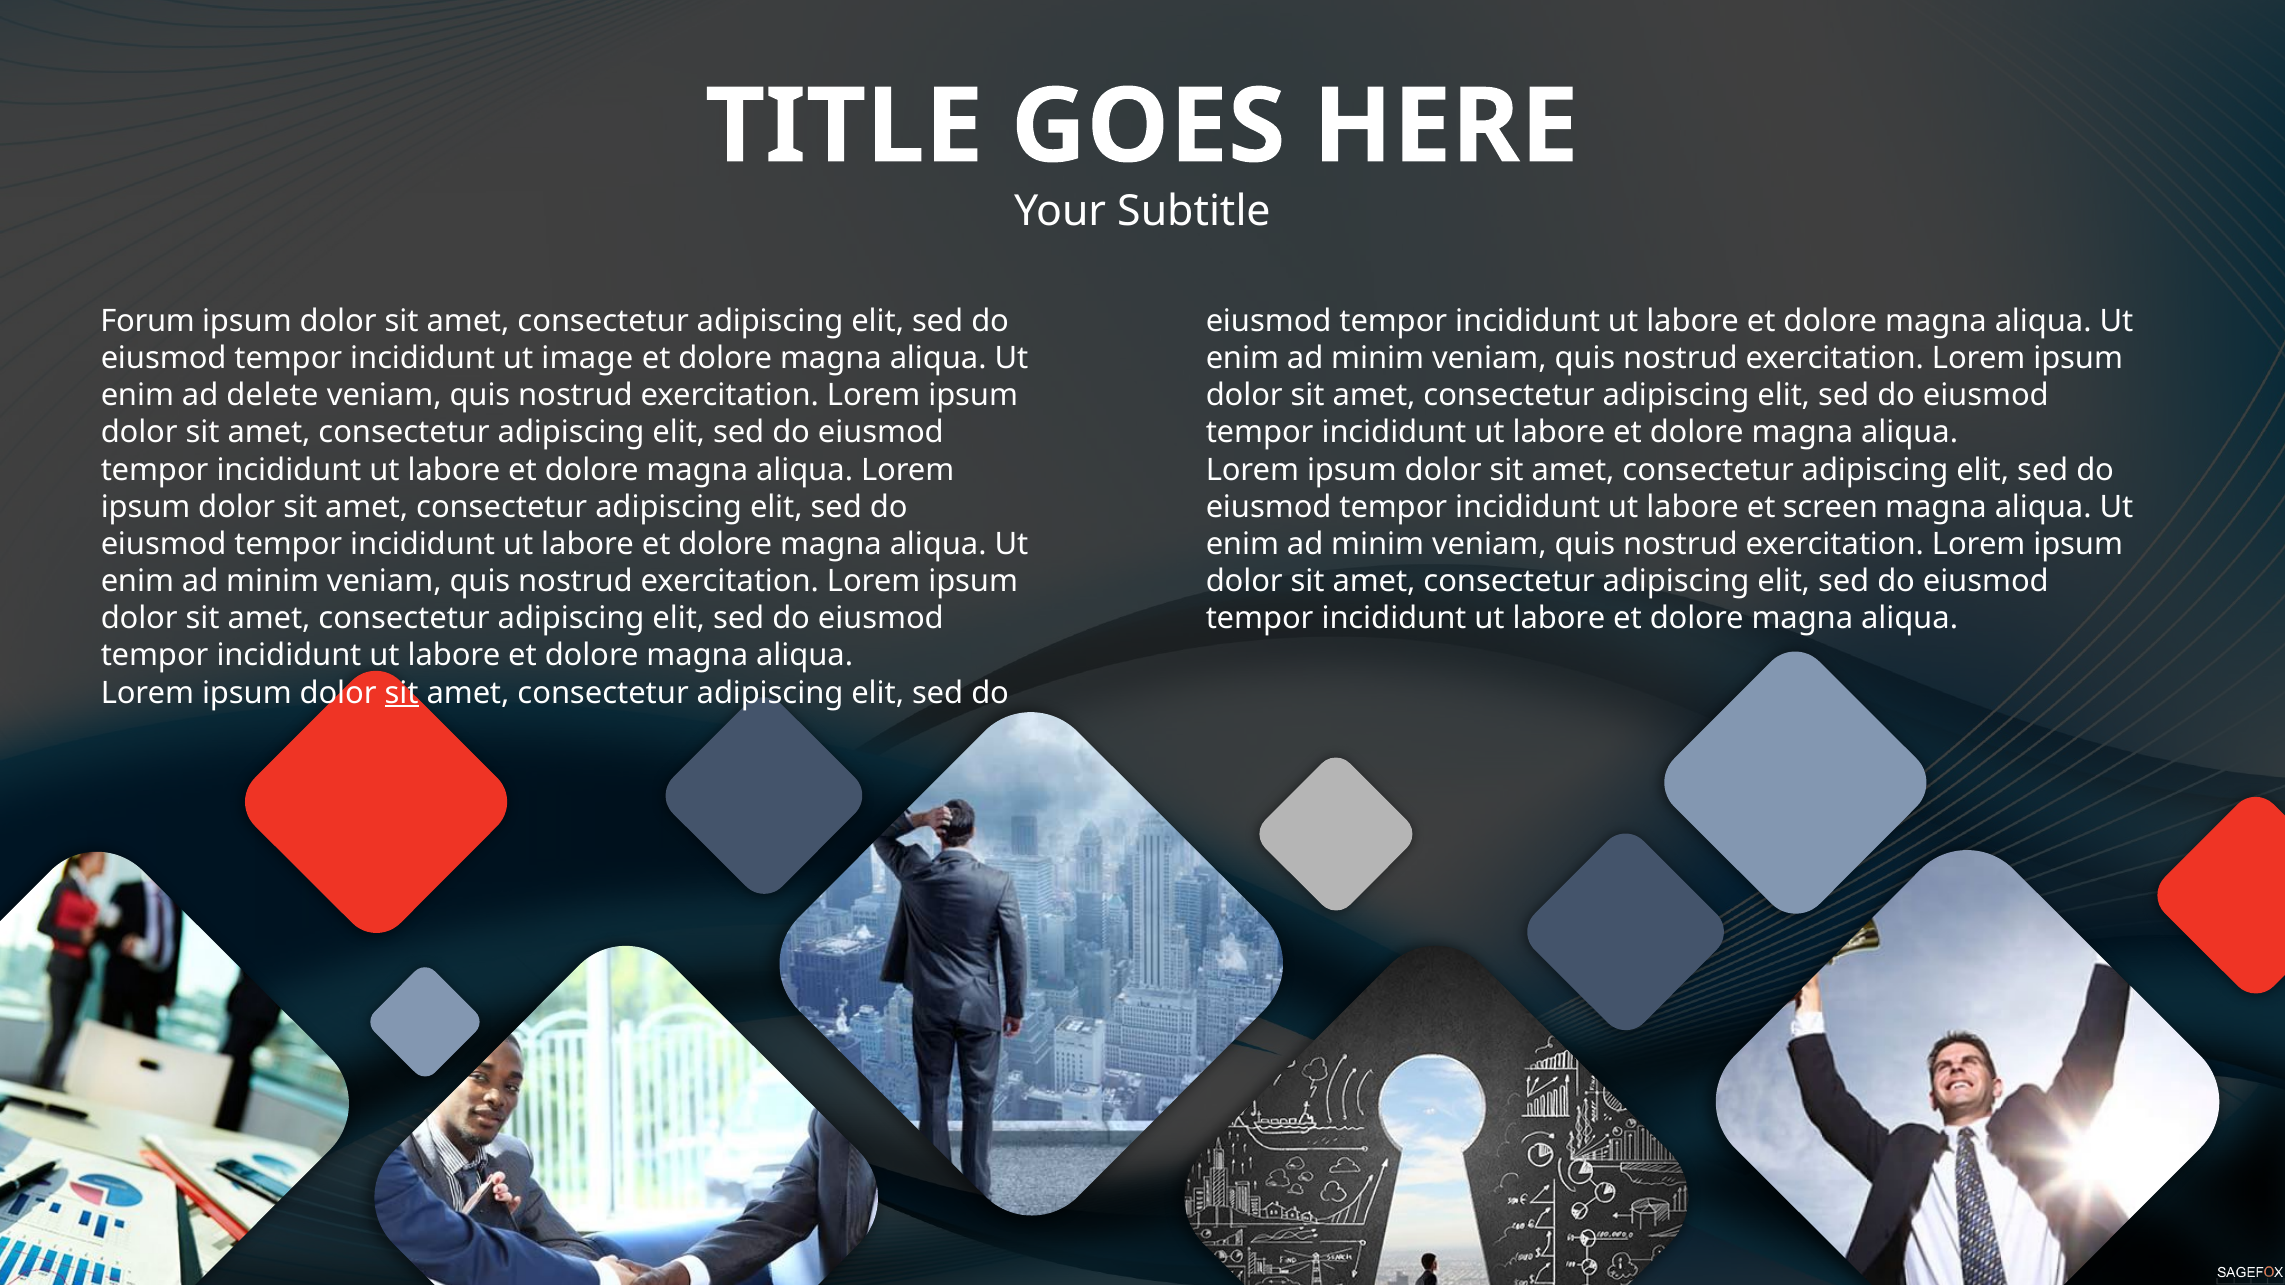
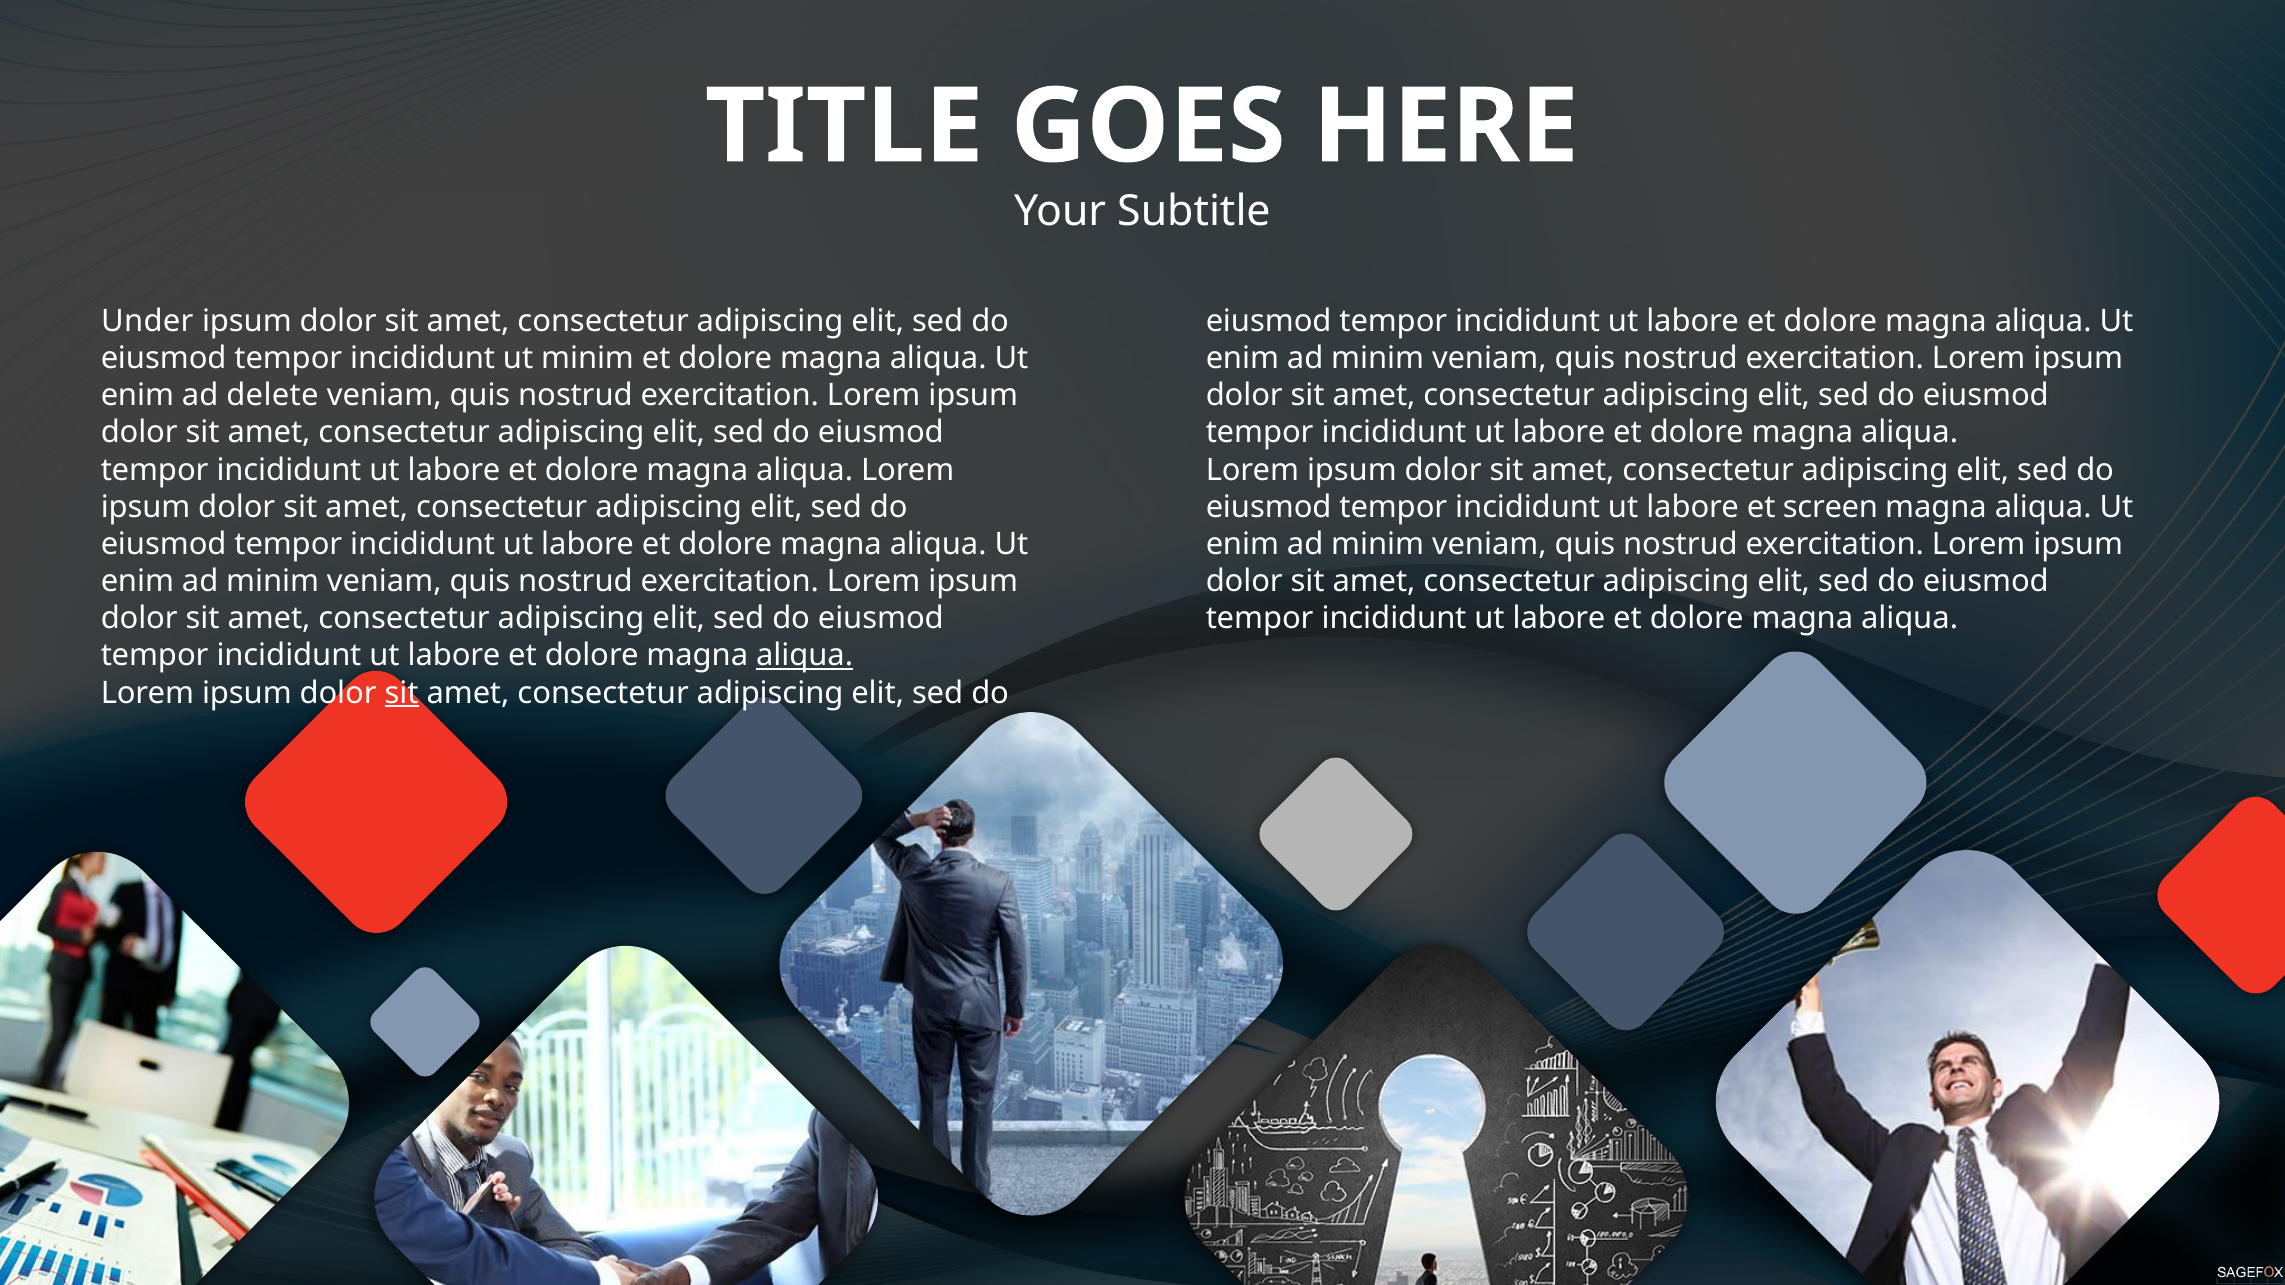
Forum: Forum -> Under (147, 321)
ut image: image -> minim (588, 358)
aliqua underline: none -> present (805, 656)
